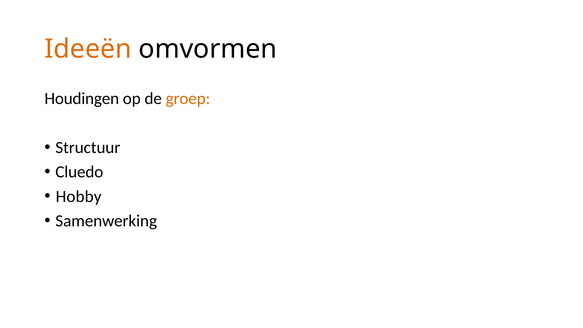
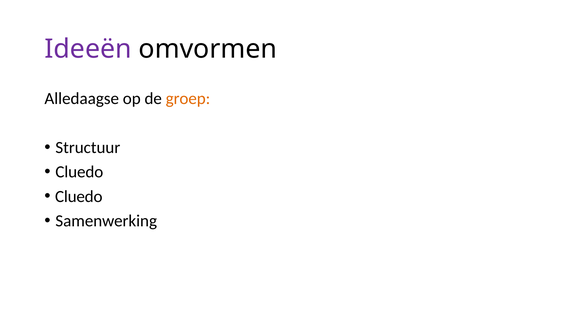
Ideeën colour: orange -> purple (88, 49)
Houdingen: Houdingen -> Alledaagse (82, 99)
Hobby: Hobby -> Cluedo (79, 196)
